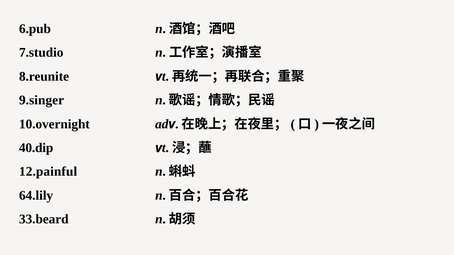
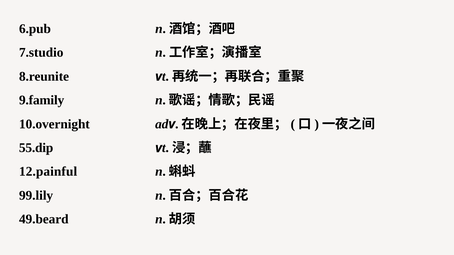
9.singer: 9.singer -> 9.family (42, 100)
40.dip: 40.dip -> 55.dip (36, 148)
64.lily: 64.lily -> 99.lily (36, 196)
33.beard: 33.beard -> 49.beard (44, 220)
